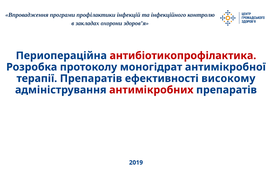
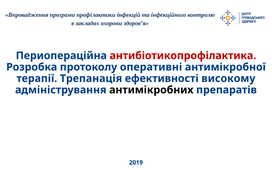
моногідрат: моногідрат -> оперативні (151, 67)
терапії Препаратів: Препаратів -> Трепанація (91, 78)
антимікробних colour: red -> black (151, 90)
